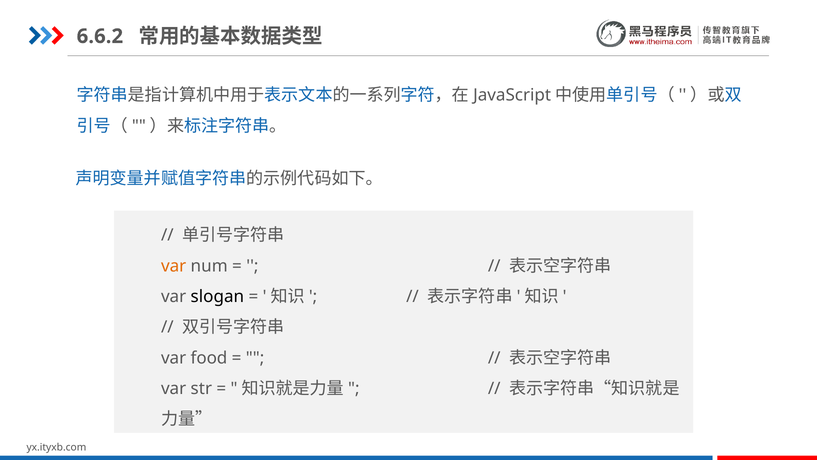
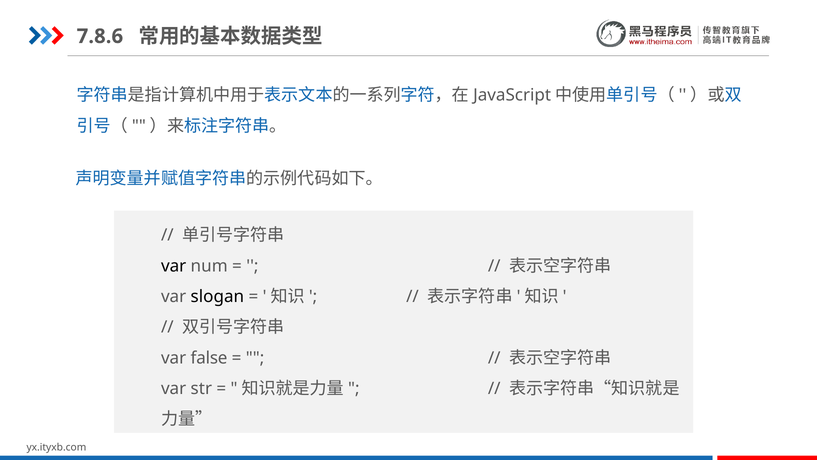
6.6.2: 6.6.2 -> 7.8.6 (100, 36)
var colour: orange -> black (174, 266)
food: food -> false (209, 358)
